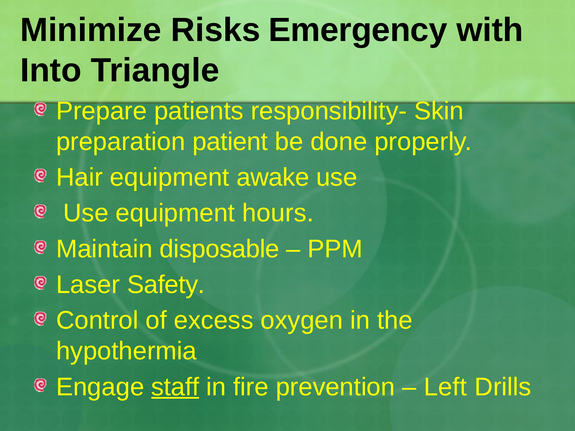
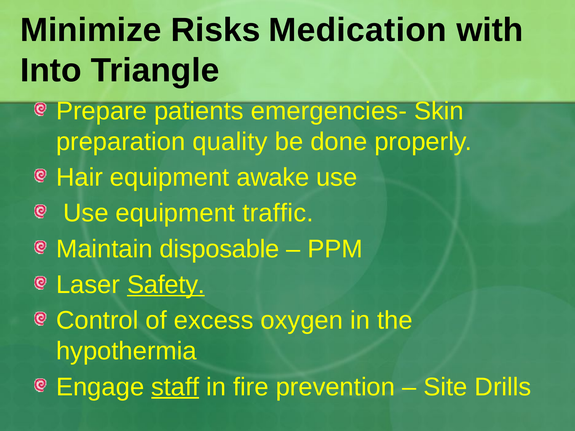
Emergency: Emergency -> Medication (358, 30)
responsibility-: responsibility- -> emergencies- (329, 111)
patient: patient -> quality (230, 142)
hours: hours -> traffic (278, 213)
Safety underline: none -> present (166, 285)
Left: Left -> Site (446, 387)
